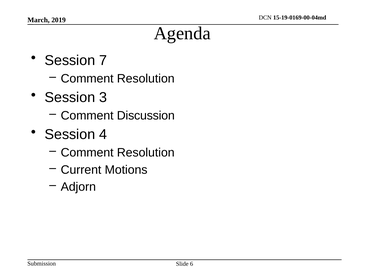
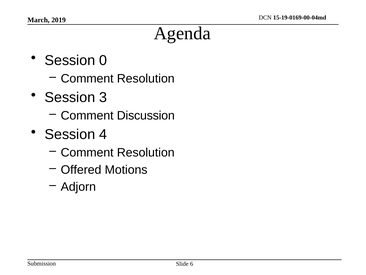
7: 7 -> 0 (103, 60)
Current: Current -> Offered (81, 169)
